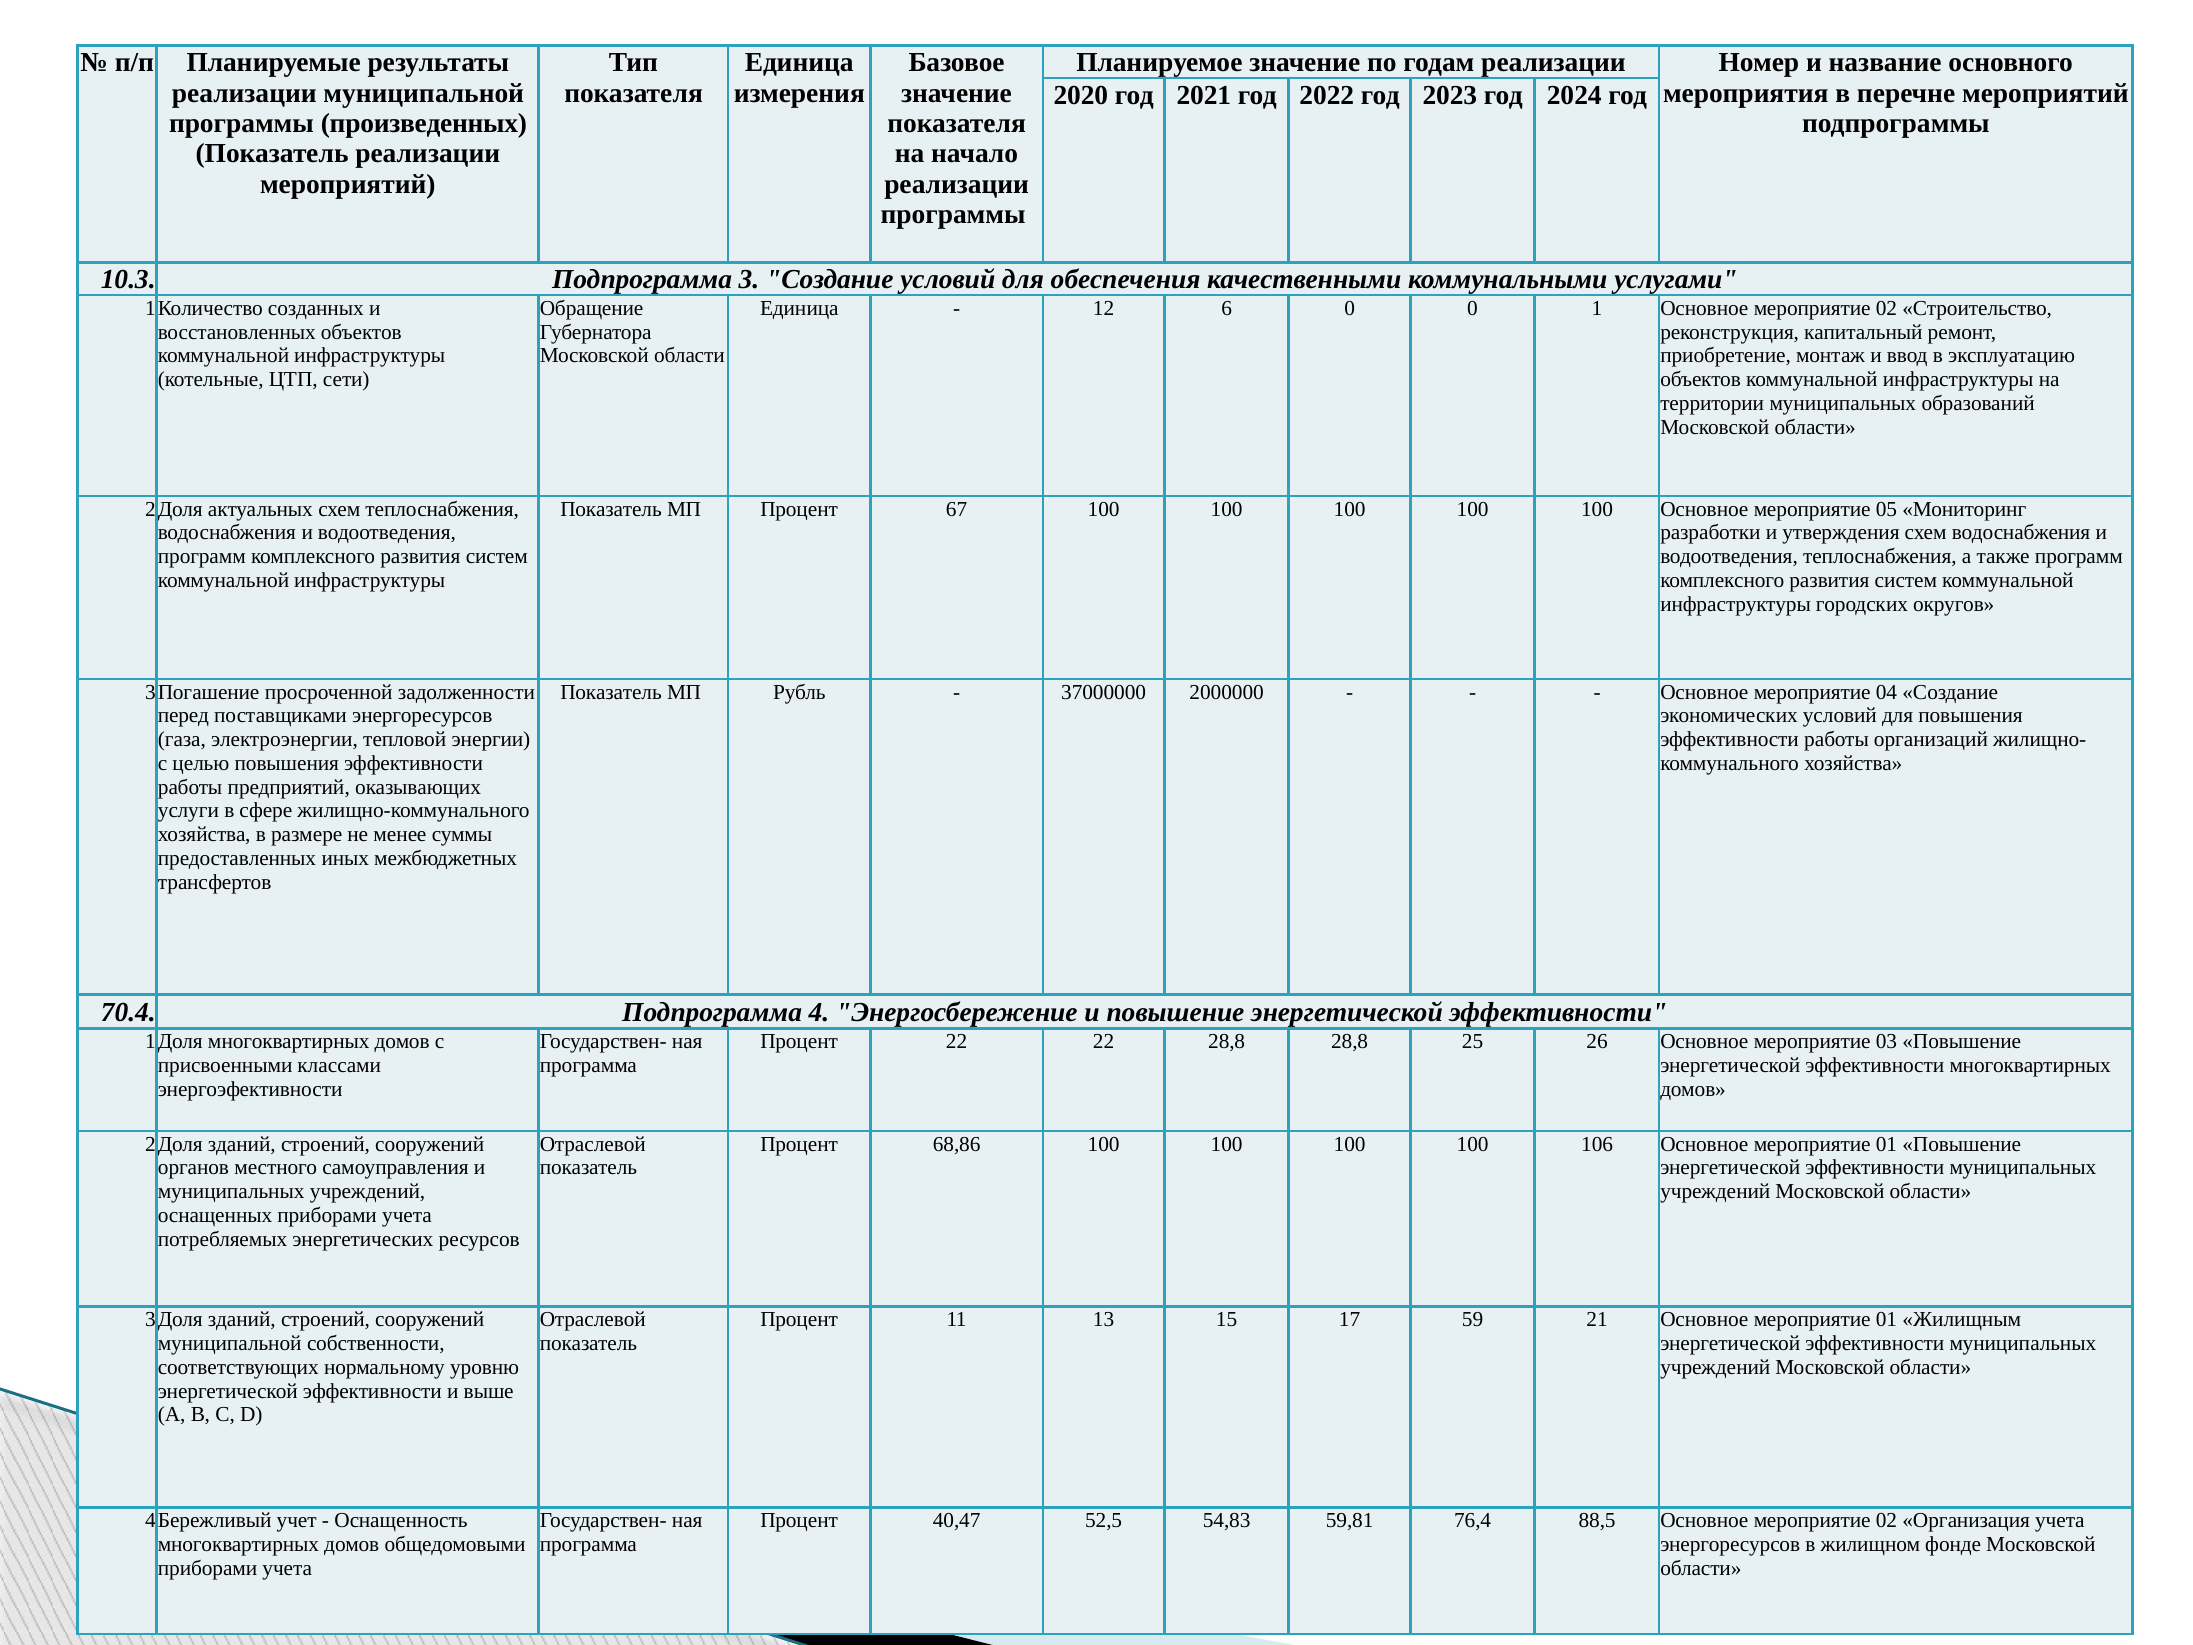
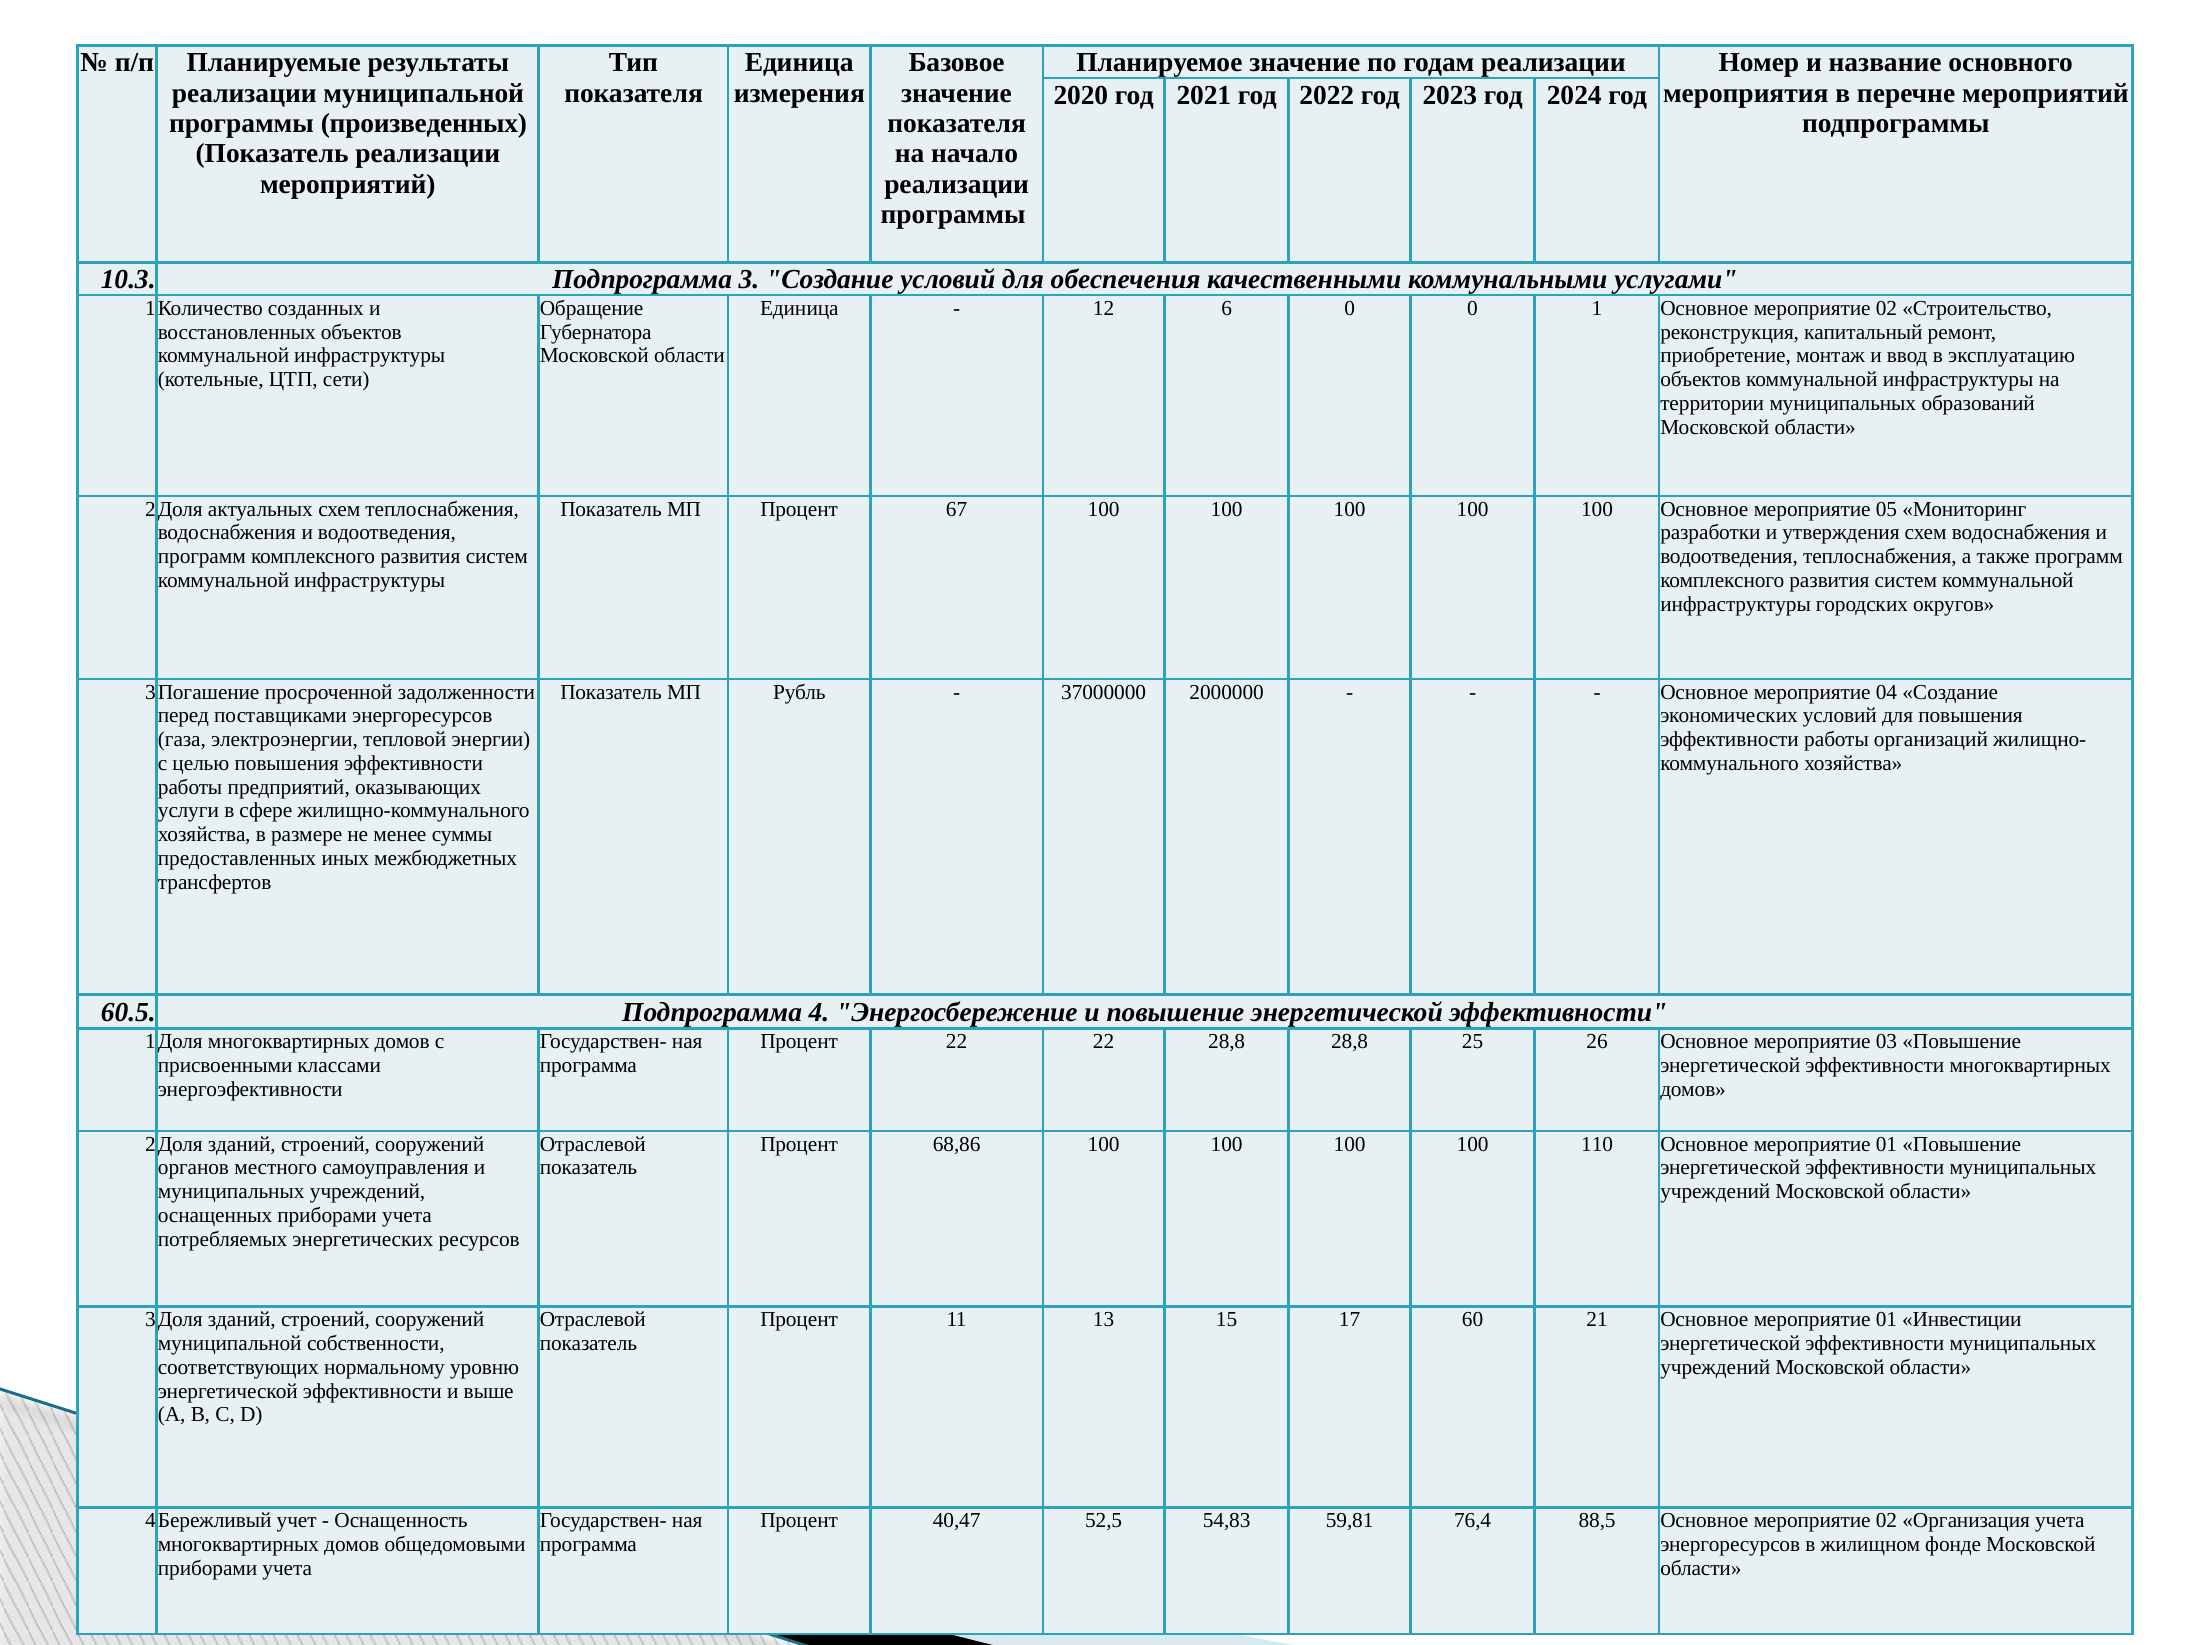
70.4: 70.4 -> 60.5 (128, 1012)
106: 106 -> 110 (1597, 1144)
59: 59 -> 60 (1473, 1320)
Жилищным: Жилищным -> Инвестиции (1962, 1320)
